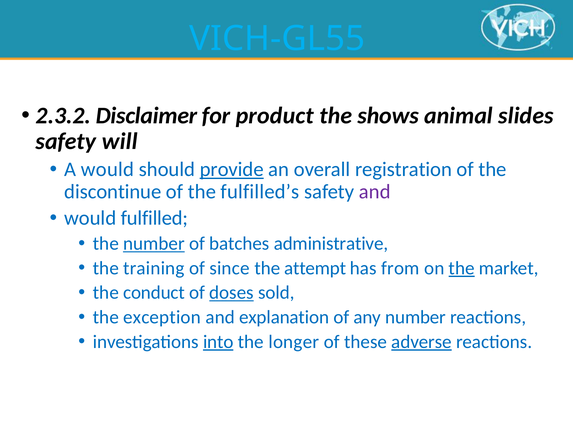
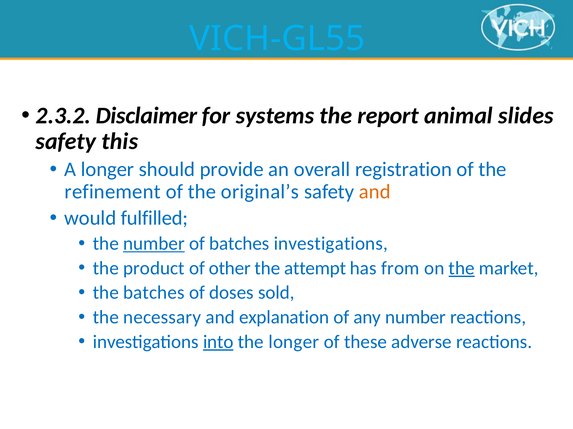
product: product -> systems (275, 116)
shows: shows -> report (388, 116)
will: will -> this (120, 142)
A would: would -> longer (108, 170)
provide underline: present -> none (232, 170)
discontinue: discontinue -> refinement (113, 192)
fulfilled’s: fulfilled’s -> original’s (260, 192)
and colour: purple -> orange (375, 192)
batches administrative: administrative -> investigations (331, 244)
training: training -> product (154, 269)
since: since -> other (230, 269)
the conduct: conduct -> batches (154, 293)
doses underline: present -> none (231, 293)
exception: exception -> necessary (162, 318)
adverse underline: present -> none (422, 342)
